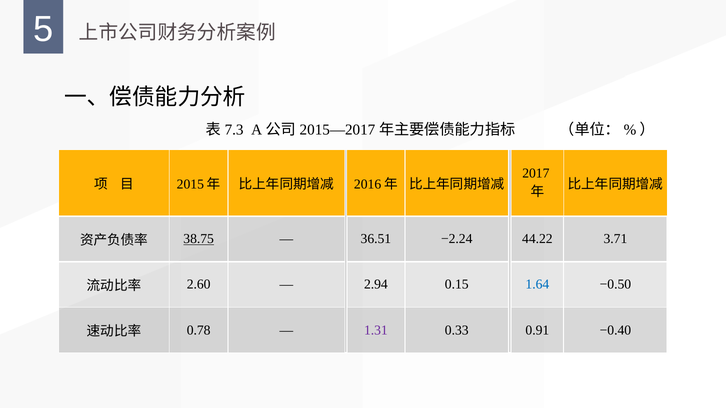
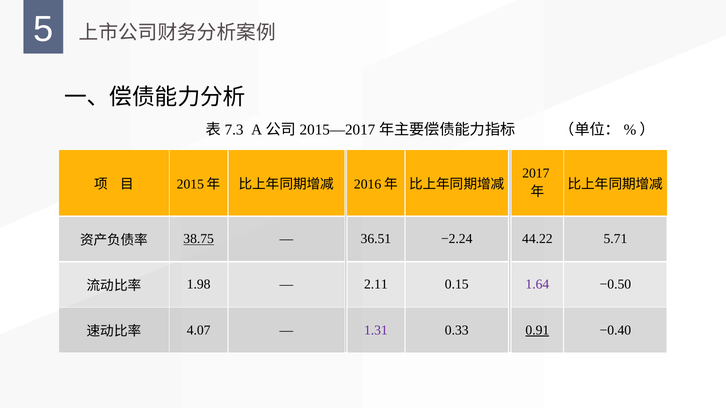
3.71: 3.71 -> 5.71 (615, 239)
2.60: 2.60 -> 1.98 (199, 285)
2.94: 2.94 -> 2.11 (376, 285)
1.64 colour: blue -> purple (537, 285)
0.78: 0.78 -> 4.07 (199, 330)
0.91 underline: none -> present (537, 330)
